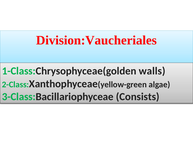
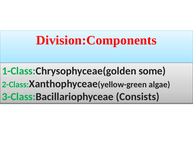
Division:Vaucheriales: Division:Vaucheriales -> Division:Components (96, 40)
walls: walls -> some (152, 71)
